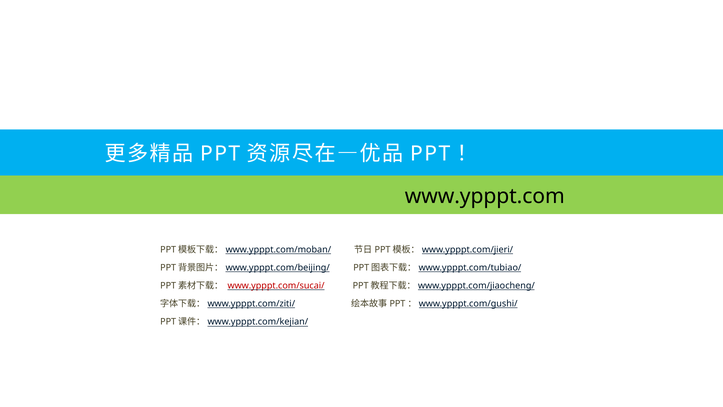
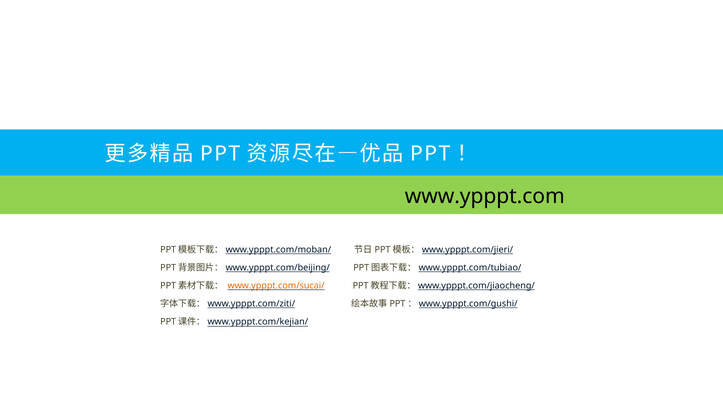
www.ypppt.com/sucai/ colour: red -> orange (276, 286)
